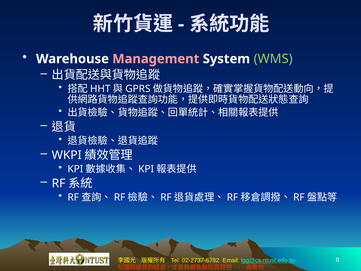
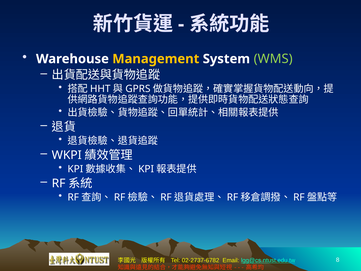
Management colour: pink -> yellow (156, 59)
